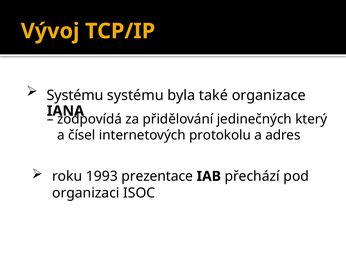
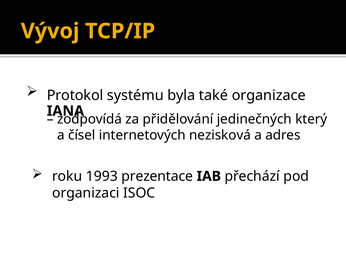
Systému: Systému -> Protokol (75, 95)
protokolu: protokolu -> nezisková (220, 135)
